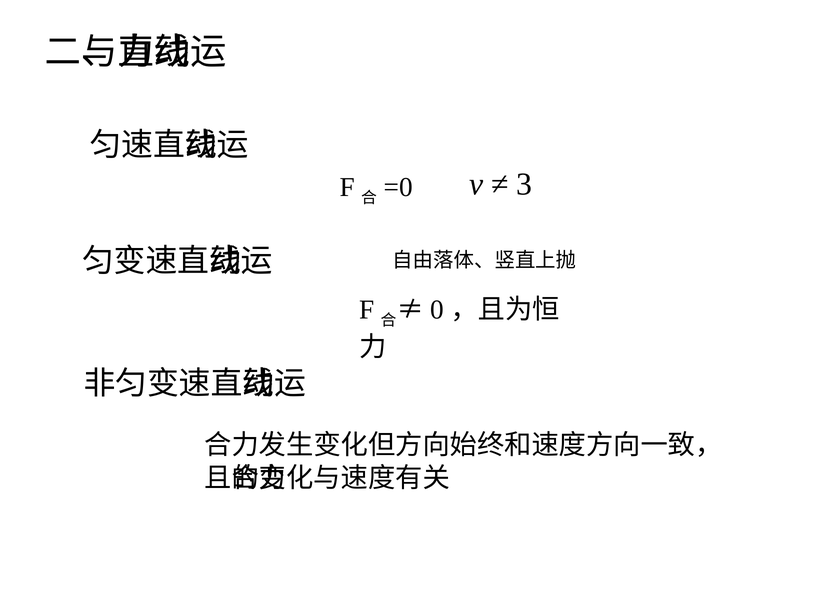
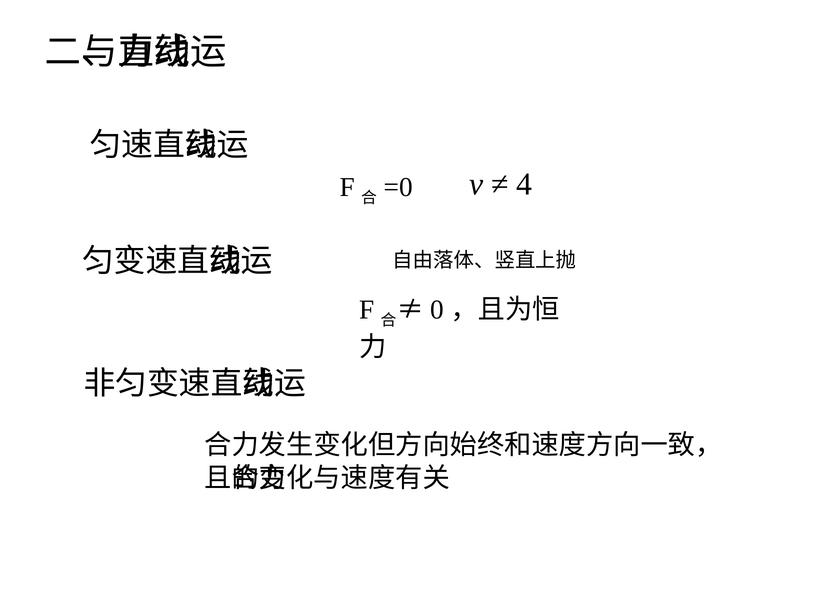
3: 3 -> 4 (524, 184)
